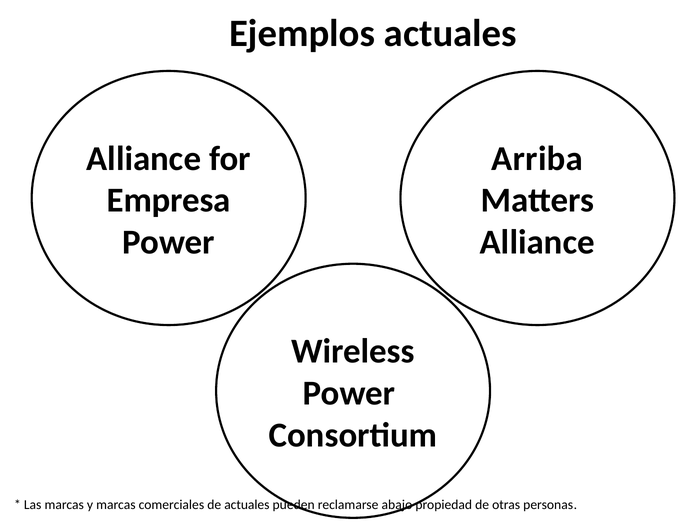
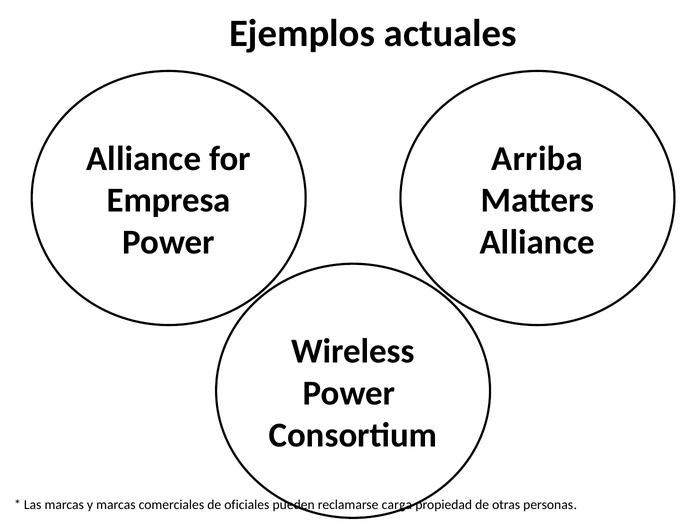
de actuales: actuales -> oficiales (247, 505)
abajo: abajo -> carga (397, 505)
